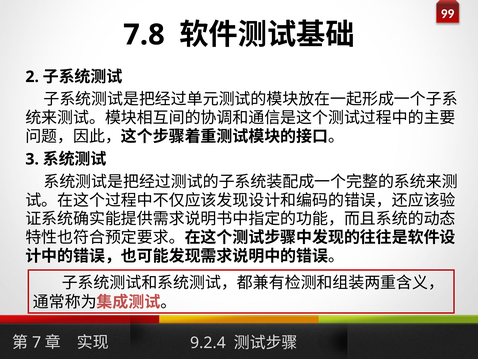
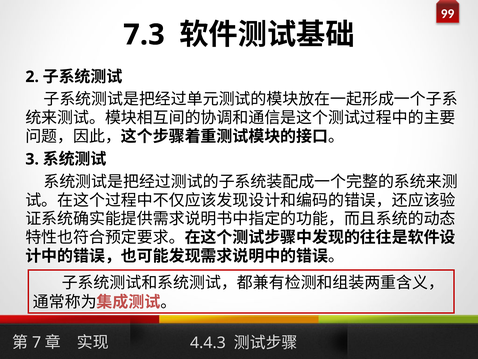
7.8: 7.8 -> 7.3 (144, 35)
9.2.4: 9.2.4 -> 4.4.3 (208, 342)
